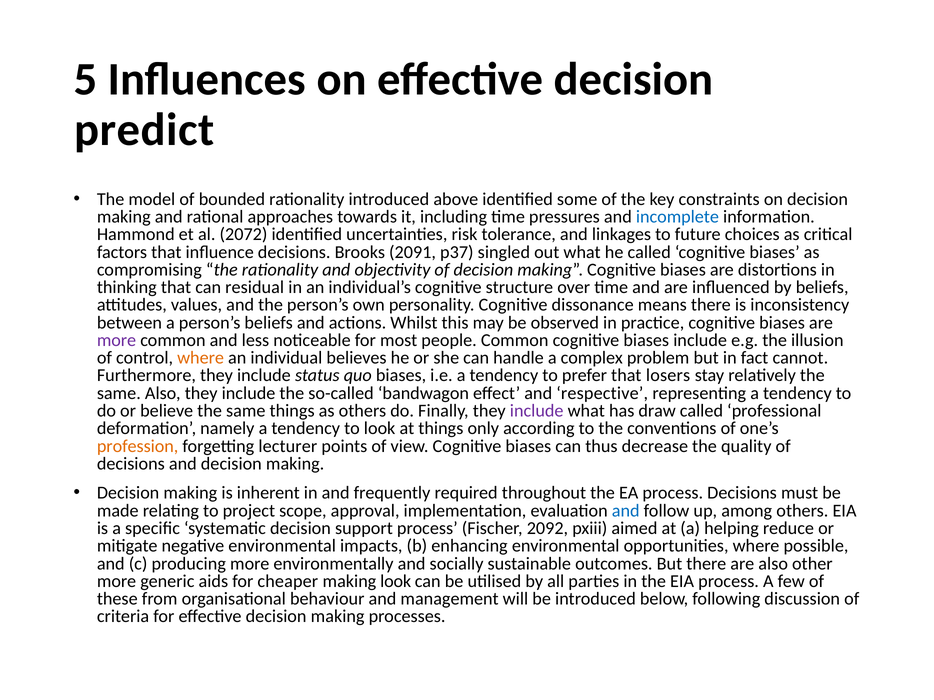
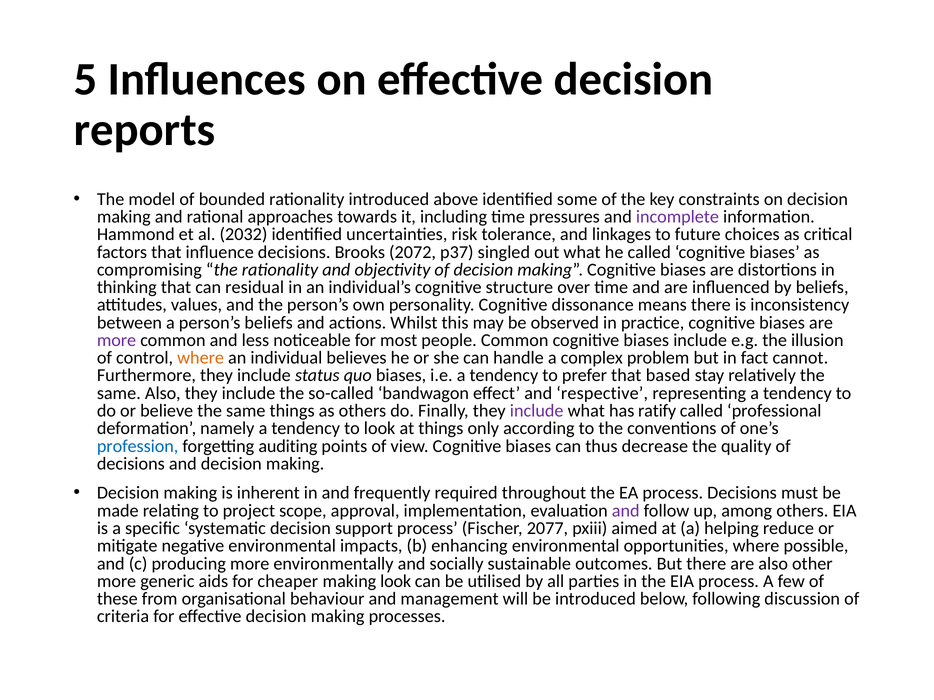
predict: predict -> reports (144, 130)
incomplete colour: blue -> purple (677, 217)
2072: 2072 -> 2032 (244, 235)
2091: 2091 -> 2072 (413, 252)
losers: losers -> based (668, 376)
draw: draw -> ratify (657, 411)
profession colour: orange -> blue (138, 446)
lecturer: lecturer -> auditing (288, 446)
and colour: blue -> purple (626, 511)
2092: 2092 -> 2077 (547, 529)
